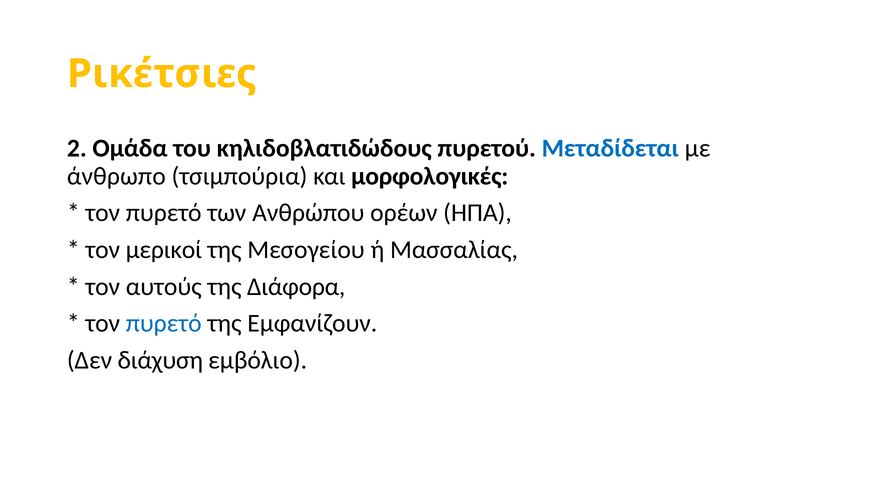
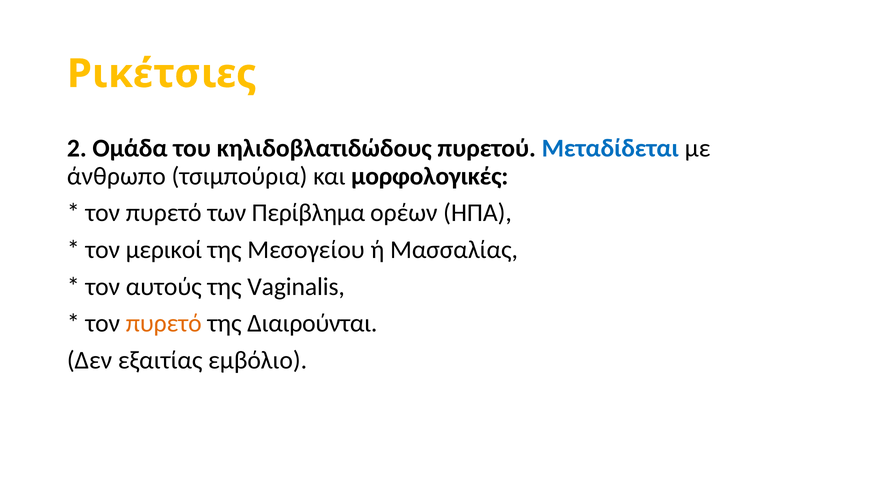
Ανθρώπου: Ανθρώπου -> Περίβλημα (308, 213)
Διάφορα: Διάφορα -> Vaginalis (296, 287)
πυρετό colour: blue -> orange (164, 323)
Εμφανίζουν: Εμφανίζουν -> Διαιρούνται (312, 323)
διάχυση: διάχυση -> εξαιτίας (160, 360)
